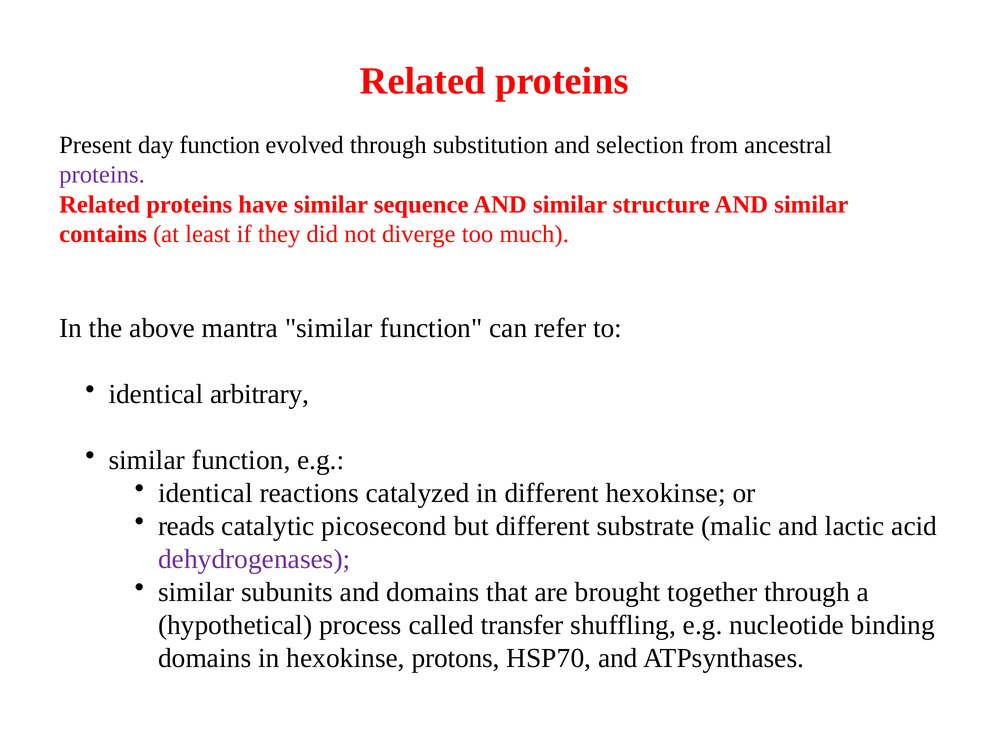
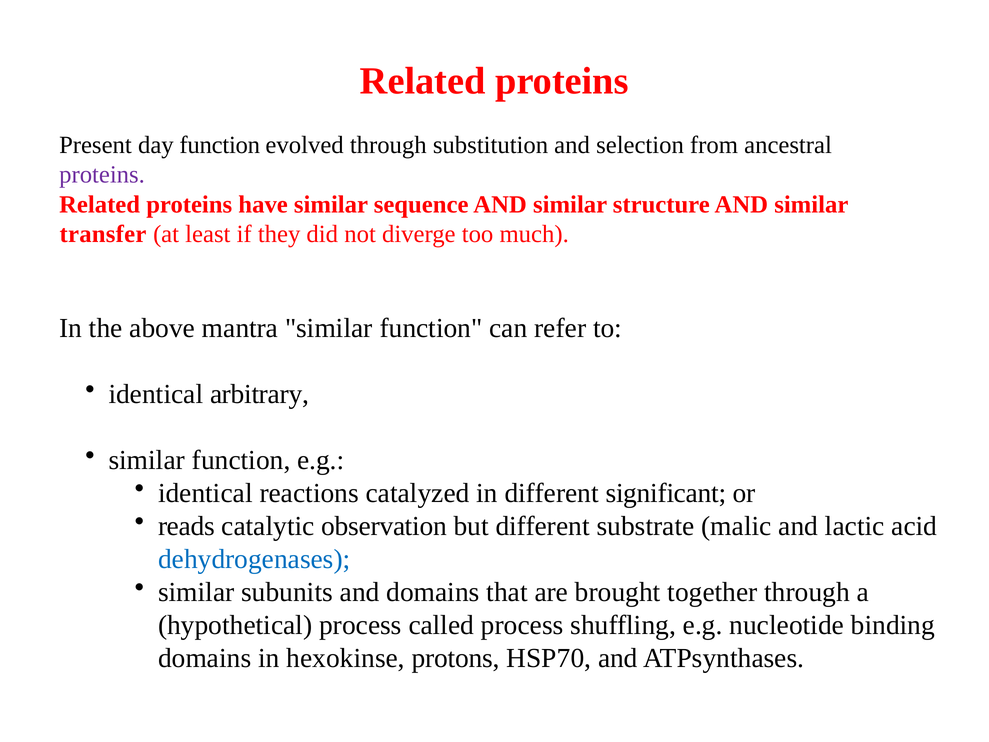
contains: contains -> transfer (103, 234)
different hexokinse: hexokinse -> significant (666, 493)
picosecond: picosecond -> observation (384, 526)
dehydrogenases colour: purple -> blue (254, 559)
called transfer: transfer -> process (522, 625)
